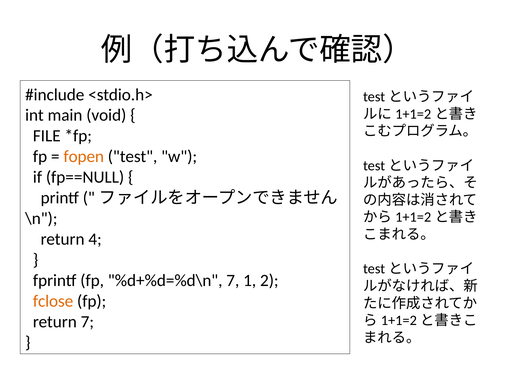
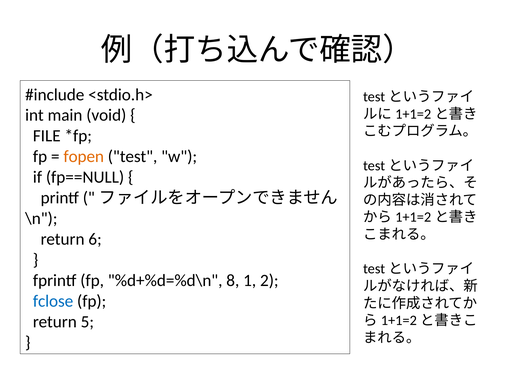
4: 4 -> 6 (95, 239)
%d+%d=%d\n 7: 7 -> 8 (233, 280)
fclose colour: orange -> blue (53, 300)
return 7: 7 -> 5 (87, 321)
